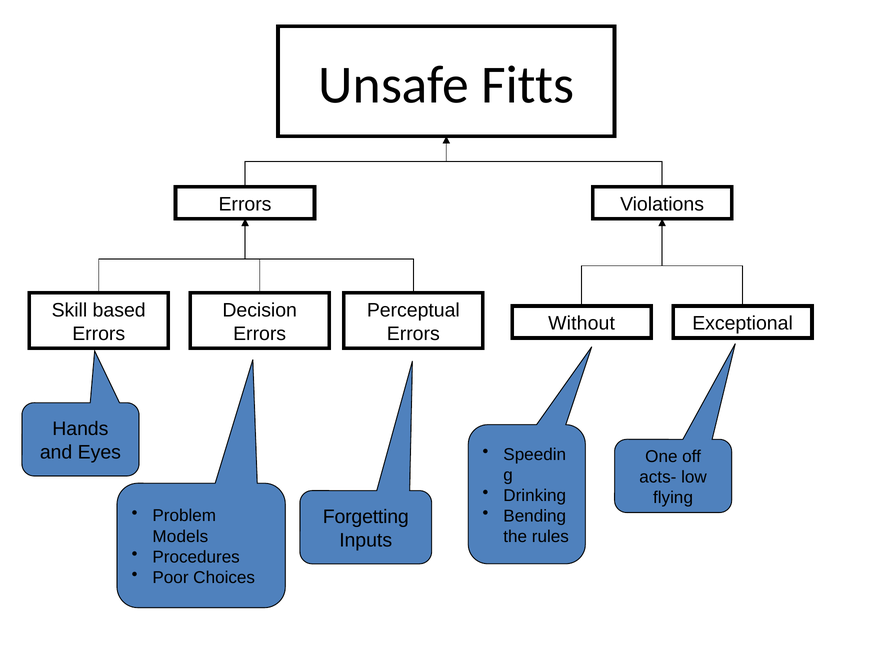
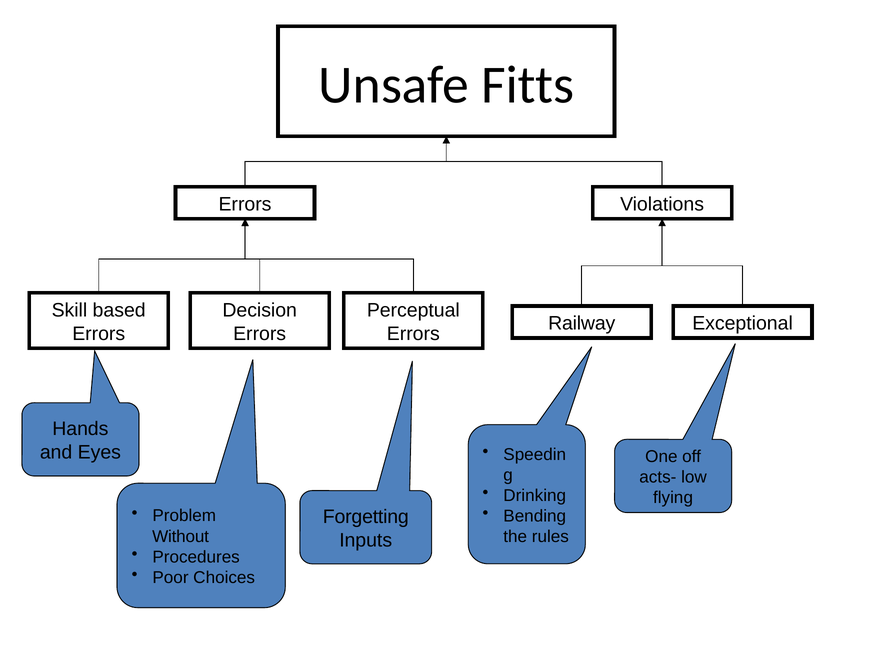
Without: Without -> Railway (582, 323)
Models: Models -> Without (181, 536)
